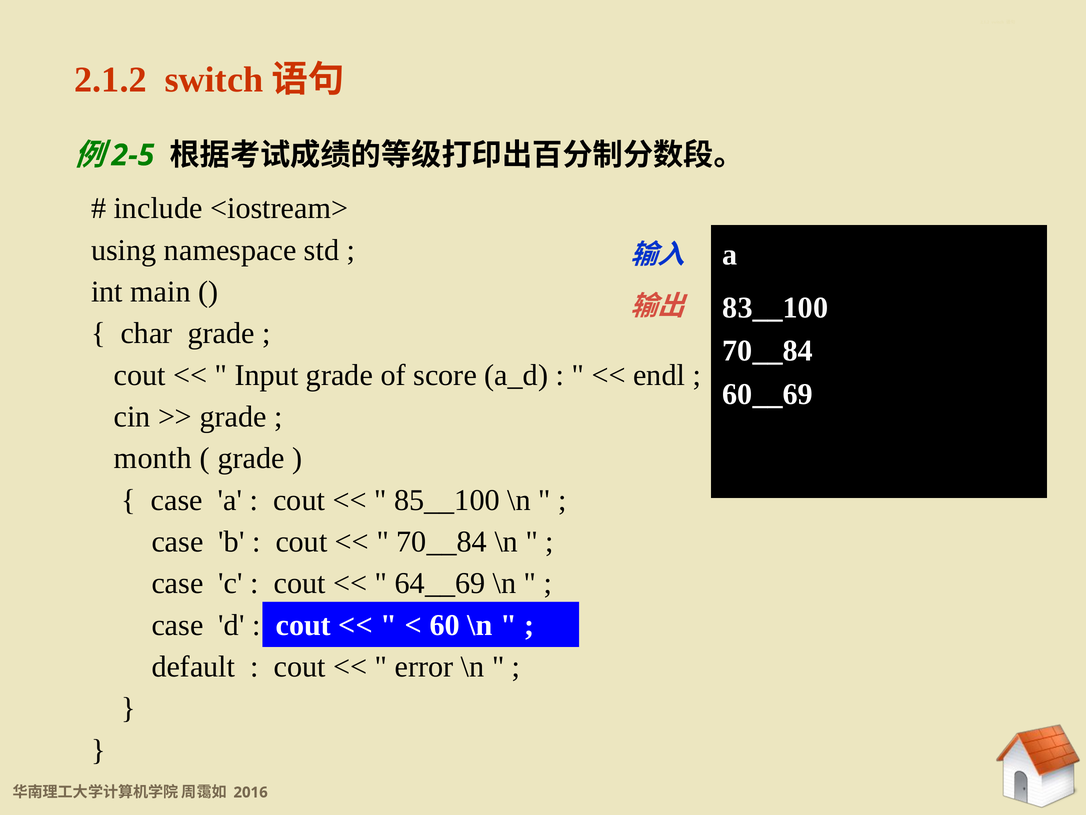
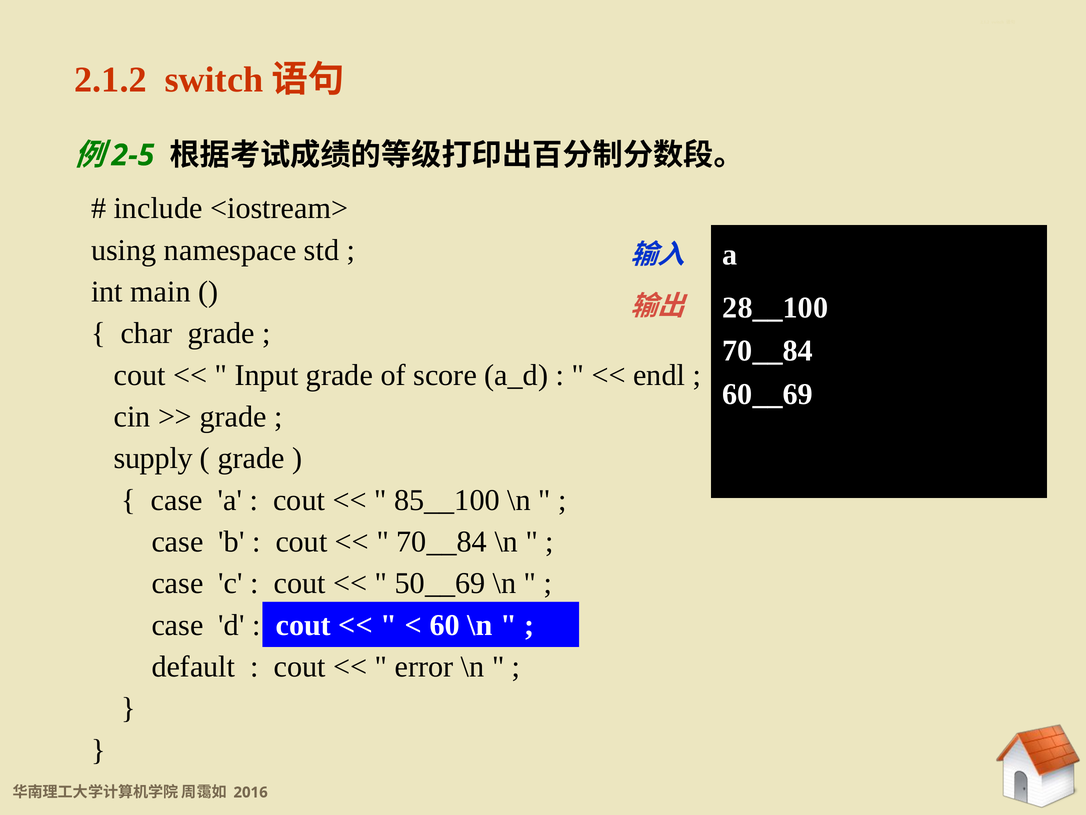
83__100: 83__100 -> 28__100 (775, 307)
month: month -> supply (153, 458)
64__69: 64__69 -> 50__69 (440, 583)
